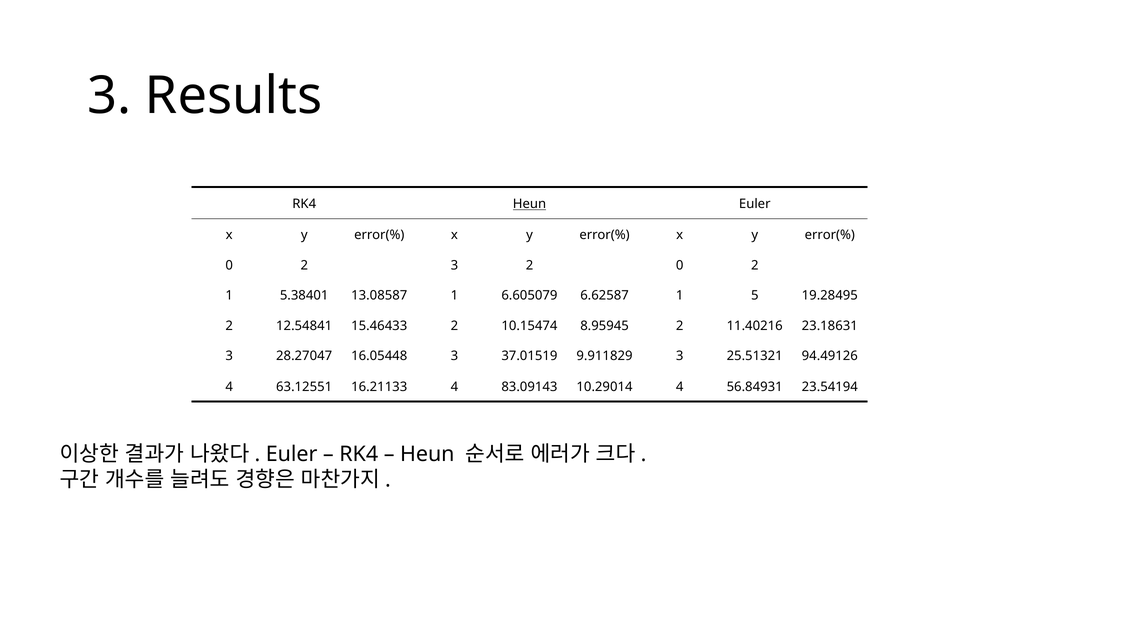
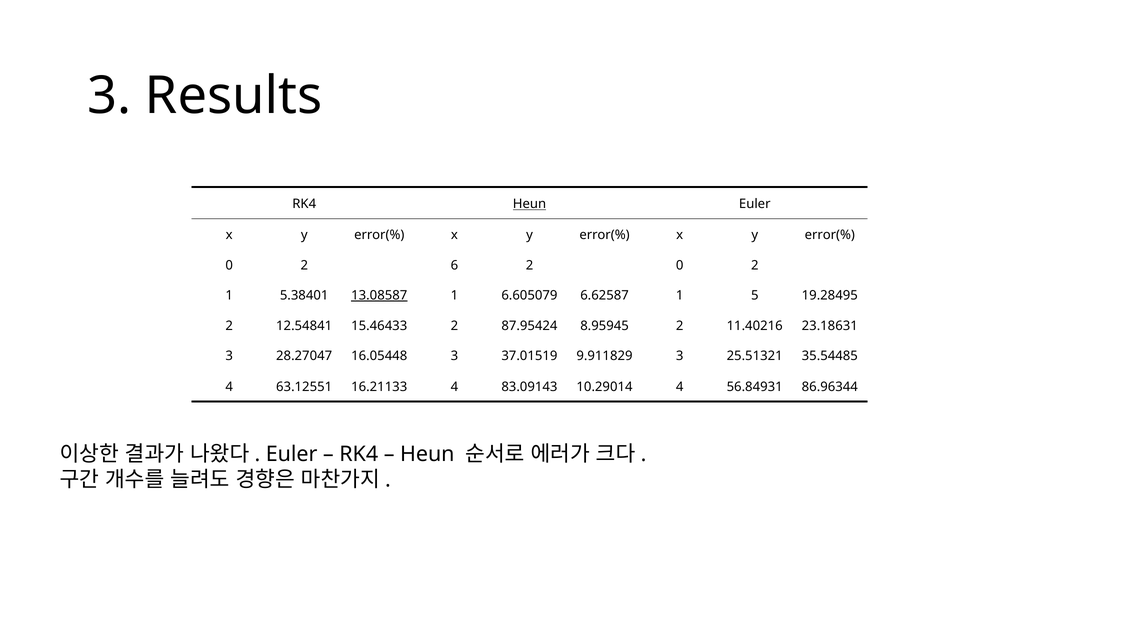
2 3: 3 -> 6 (454, 265)
13.08587 underline: none -> present (379, 296)
10.15474: 10.15474 -> 87.95424 (529, 326)
94.49126: 94.49126 -> 35.54485 (830, 356)
23.54194: 23.54194 -> 86.96344 (830, 387)
